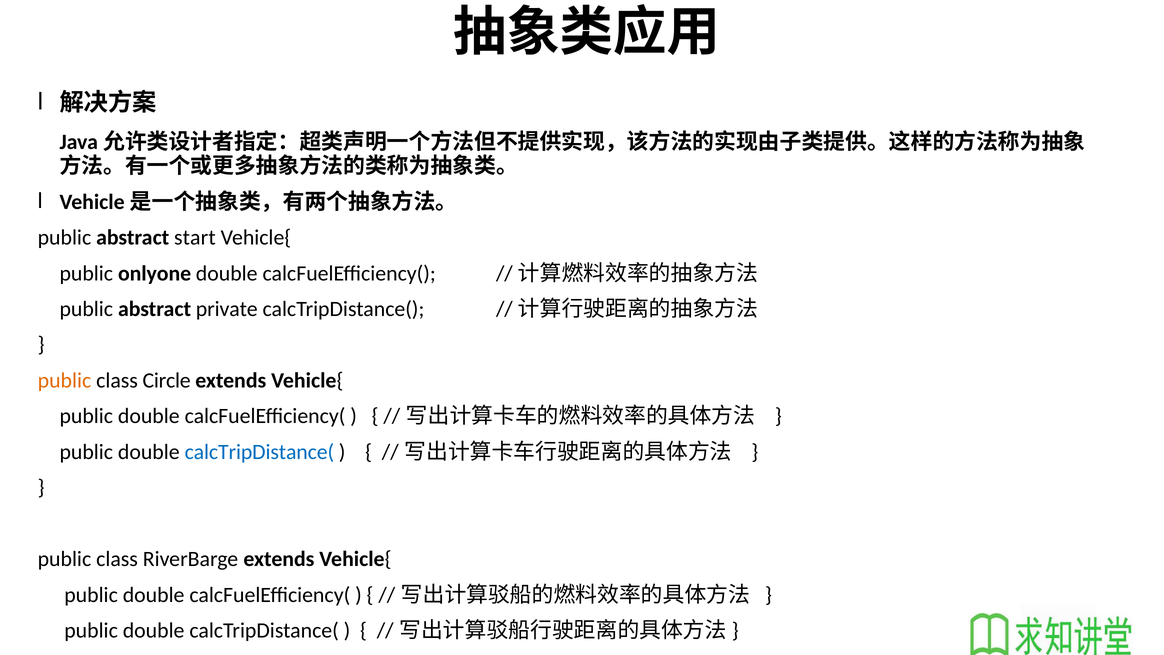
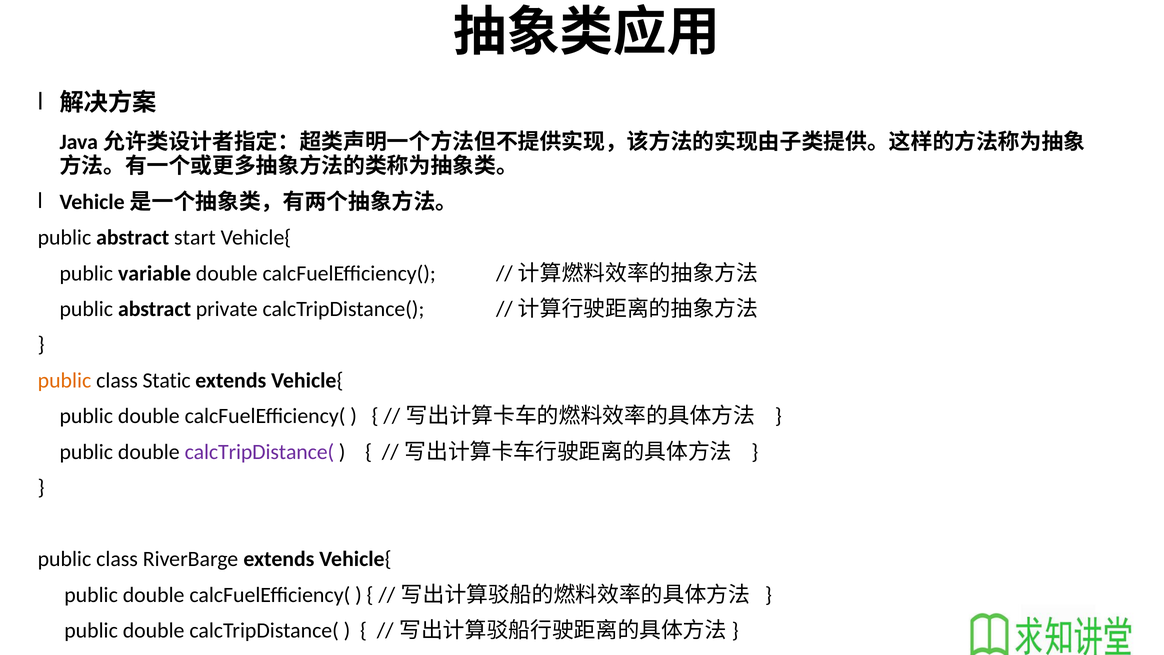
onlyone: onlyone -> variable (155, 273)
Circle: Circle -> Static (167, 380)
calcTripDistance( colour: blue -> purple (259, 452)
